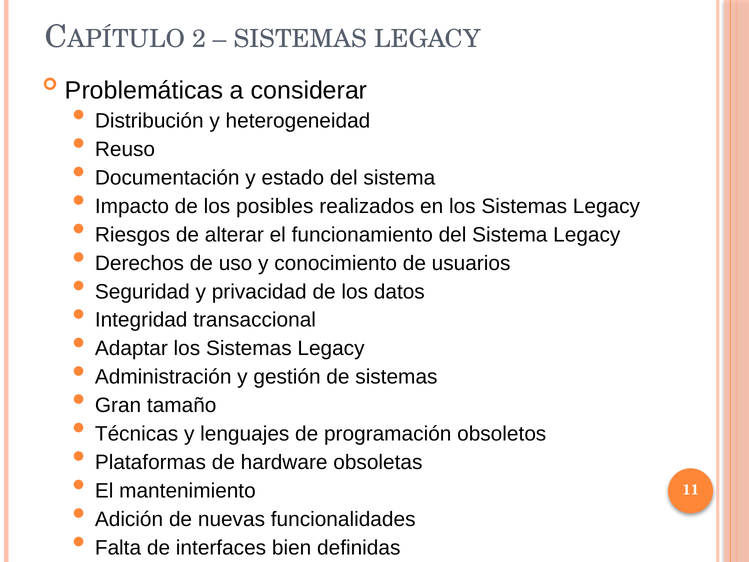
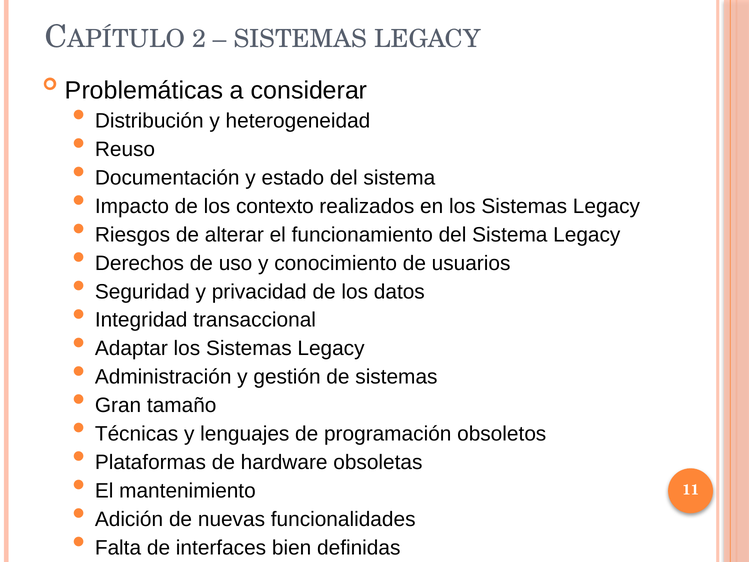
posibles: posibles -> contexto (275, 206)
